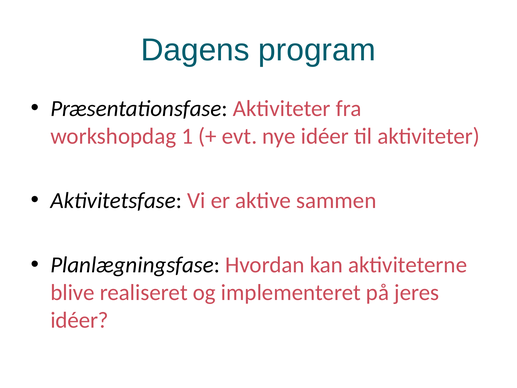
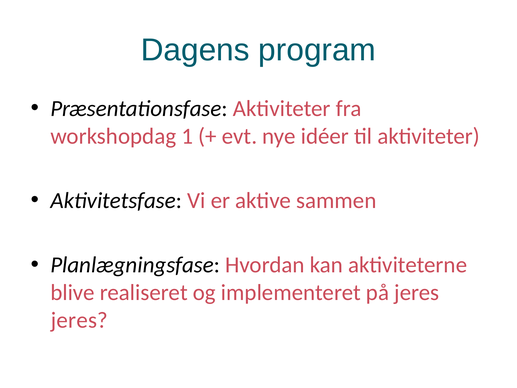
idéer: idéer -> jeres (79, 320)
